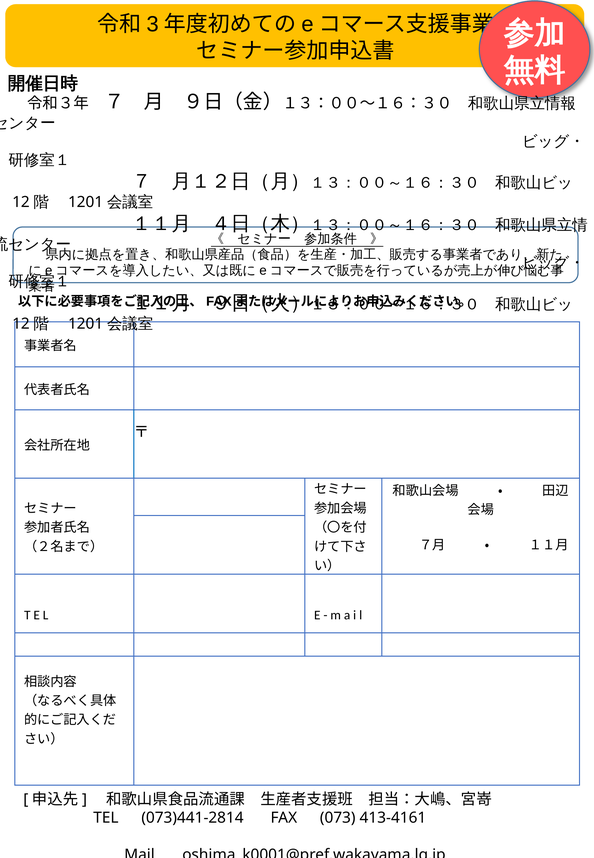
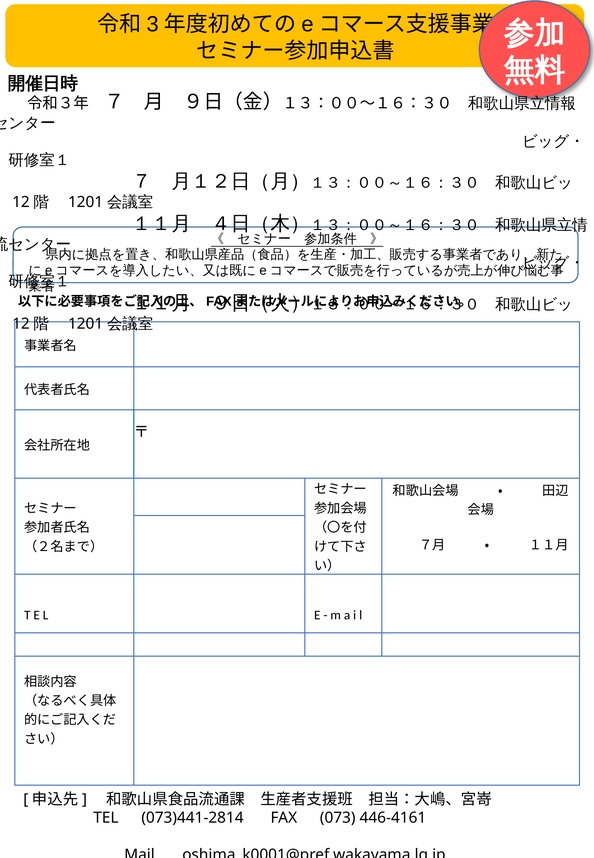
413-4161: 413-4161 -> 446-4161 (393, 818)
